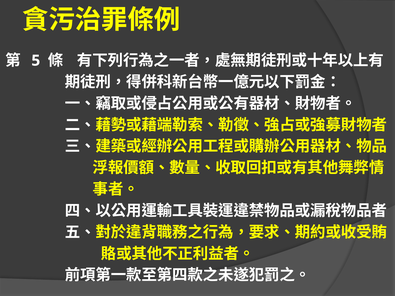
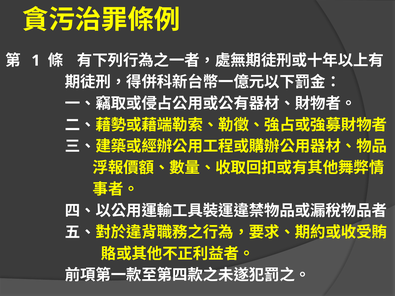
5: 5 -> 1 (36, 61)
